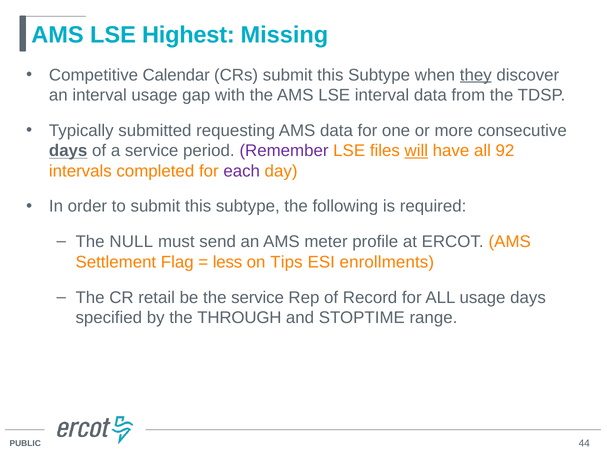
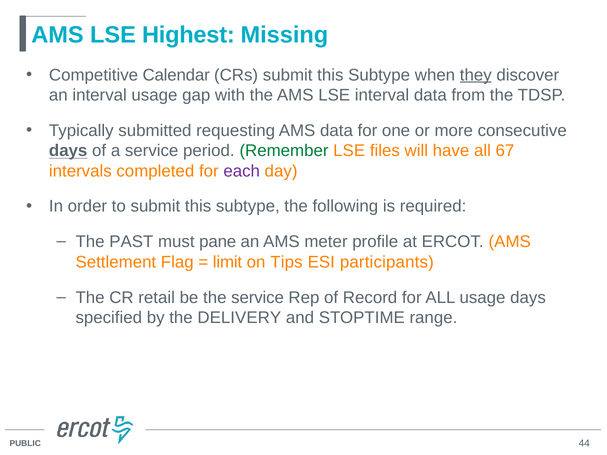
Remember colour: purple -> green (284, 151)
will underline: present -> none (416, 151)
92: 92 -> 67 (505, 151)
NULL: NULL -> PAST (131, 242)
send: send -> pane (218, 242)
less: less -> limit (228, 262)
enrollments: enrollments -> participants (387, 262)
THROUGH: THROUGH -> DELIVERY (239, 318)
